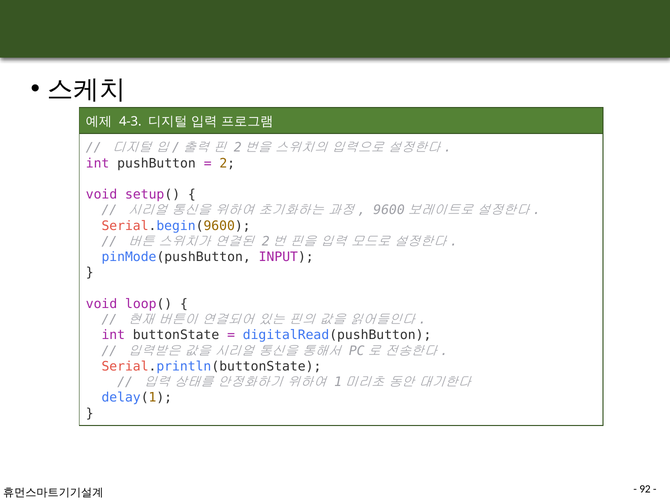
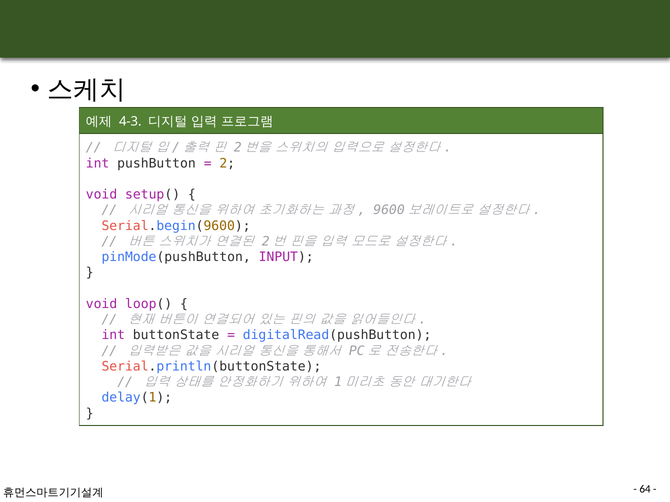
92: 92 -> 64 (645, 490)
